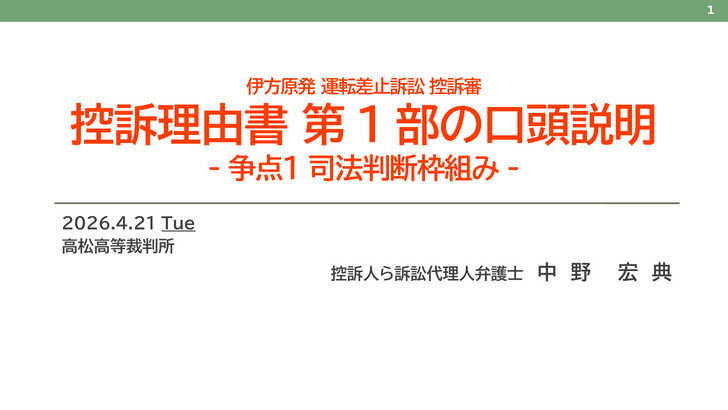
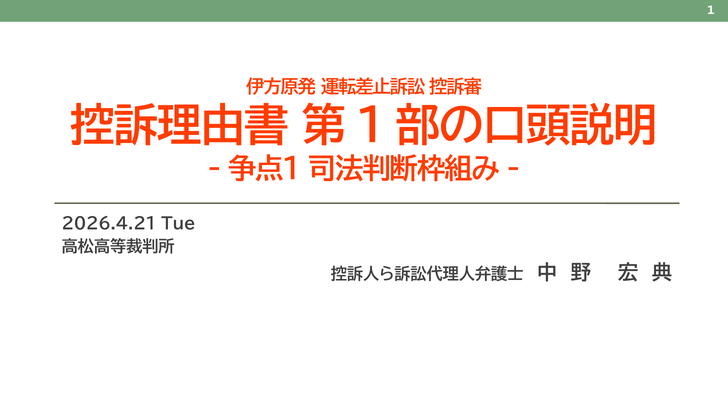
Tue underline: present -> none (178, 224)
